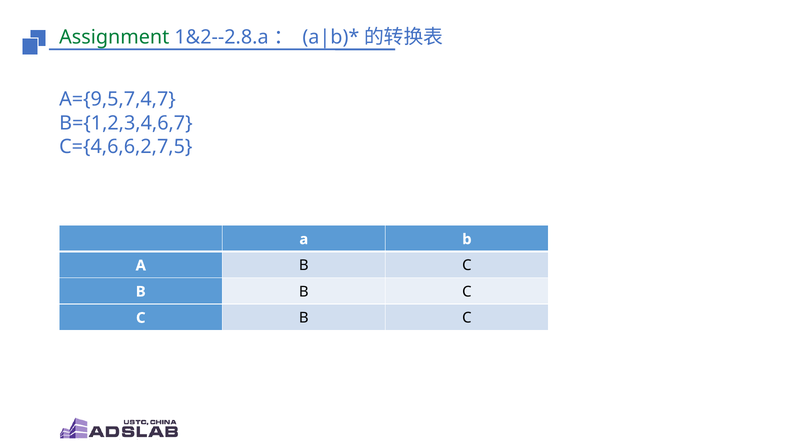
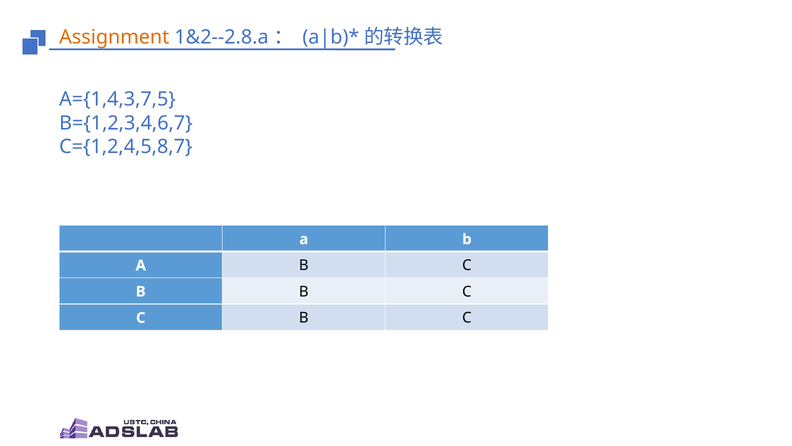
Assignment colour: green -> orange (114, 37)
A={9,5,7,4,7: A={9,5,7,4,7 -> A={1,4,3,7,5 (118, 99)
C={4,6,6,2,7,5: C={4,6,6,2,7,5 -> C={1,2,4,5,8,7 (126, 147)
